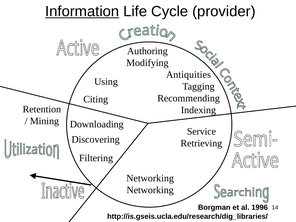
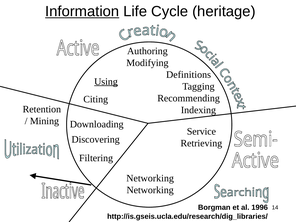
provider: provider -> heritage (224, 11)
Antiquities: Antiquities -> Definitions (189, 75)
Using underline: none -> present (106, 82)
